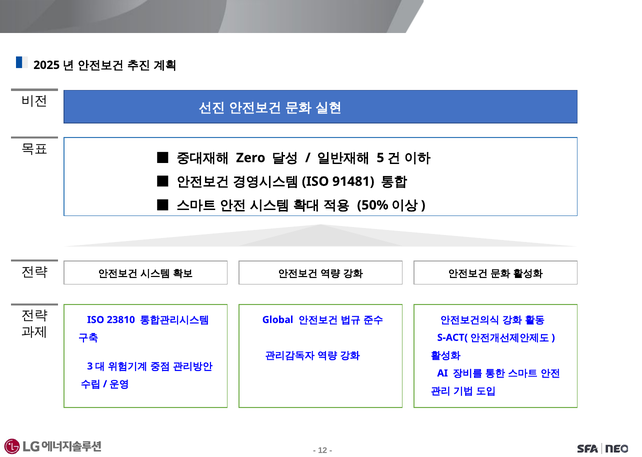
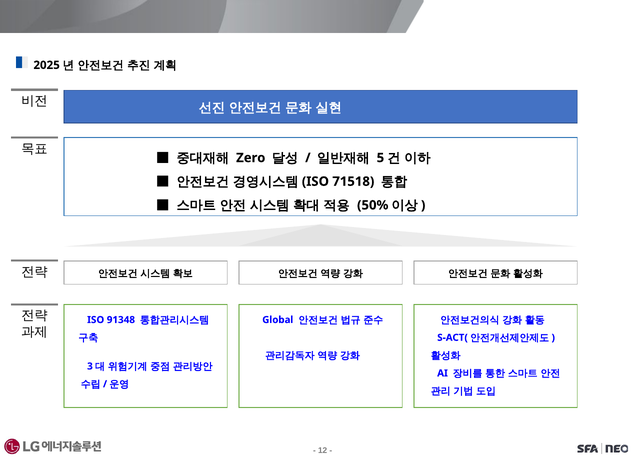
91481: 91481 -> 71518 (353, 181)
23810: 23810 -> 91348 (121, 320)
